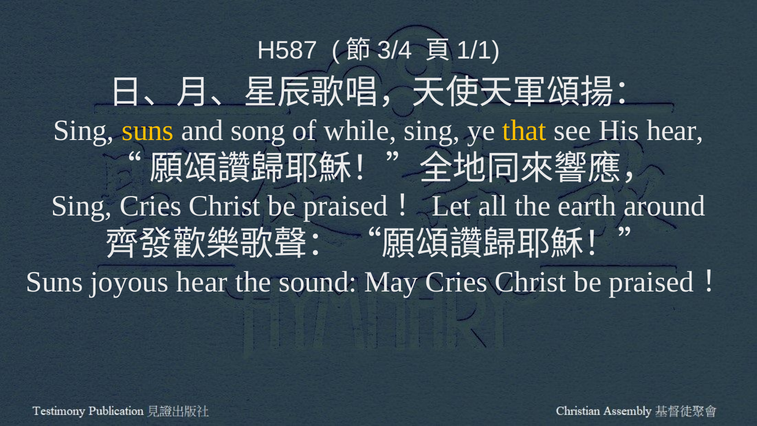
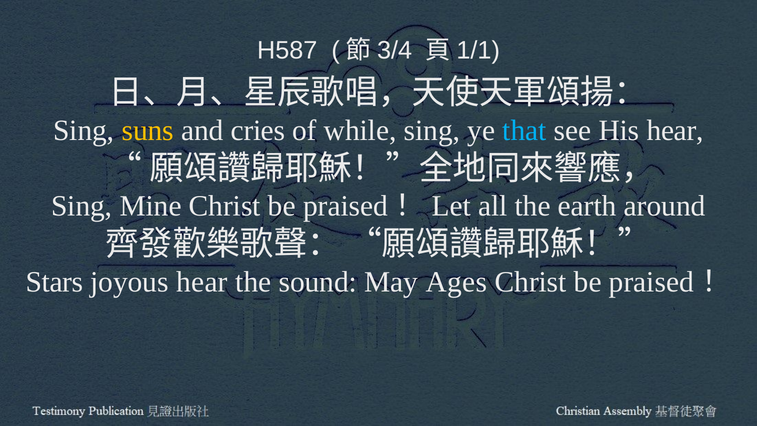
song: song -> cries (258, 130)
that colour: yellow -> light blue (524, 130)
Sing Cries: Cries -> Mine (151, 206)
Suns: Suns -> Stars (55, 282)
May Cries: Cries -> Ages (456, 282)
